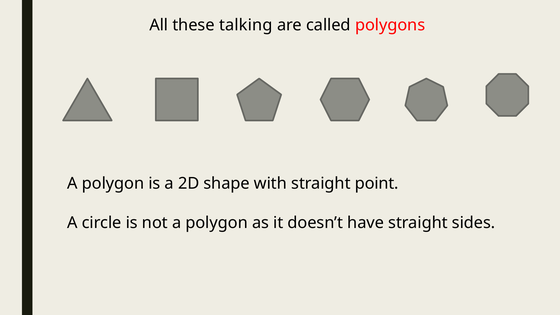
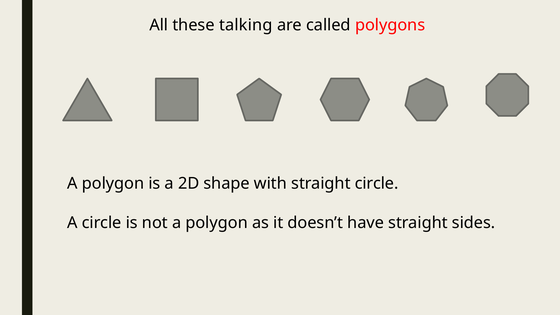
straight point: point -> circle (377, 183)
